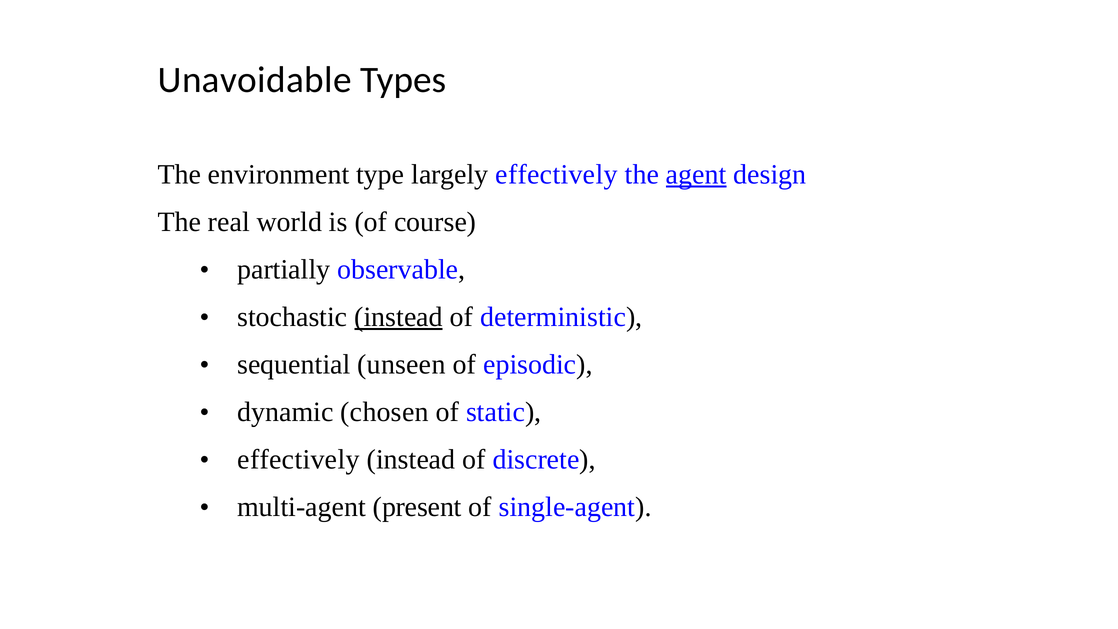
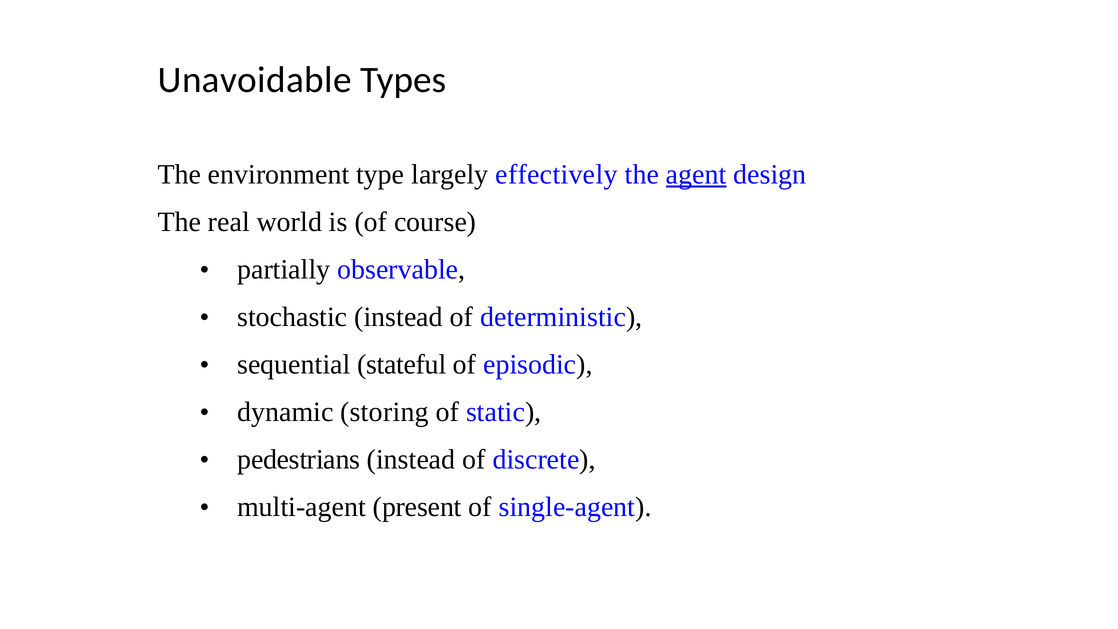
instead underline: present -> none (399, 317)
unseen: unseen -> stateful (402, 364)
chosen: chosen -> storing (385, 412)
effectively: effectively -> pedestrians (299, 460)
